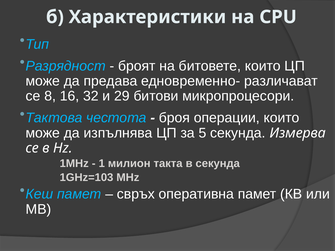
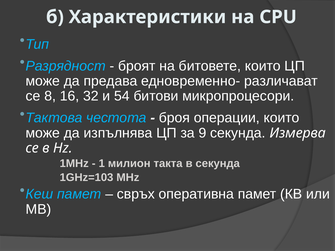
29: 29 -> 54 (122, 96)
5: 5 -> 9 (202, 133)
